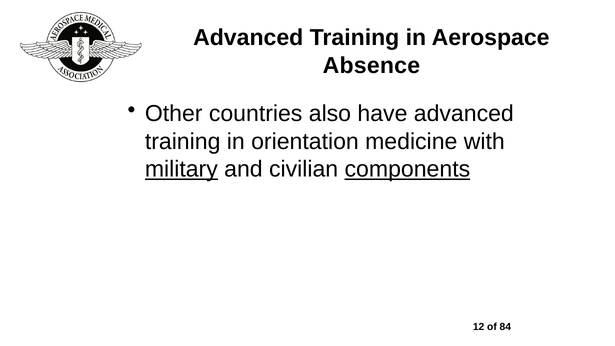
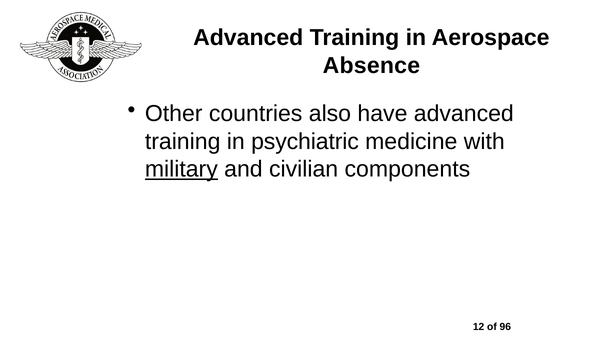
orientation: orientation -> psychiatric (305, 142)
components underline: present -> none (407, 169)
84: 84 -> 96 (505, 327)
